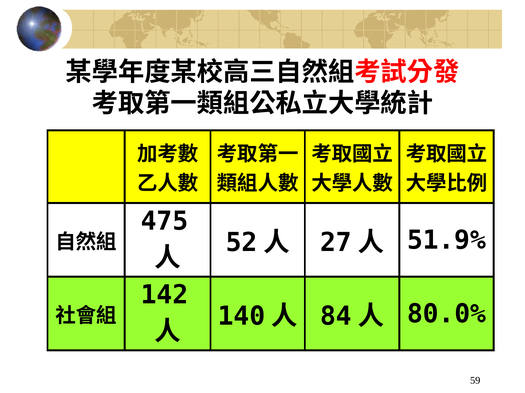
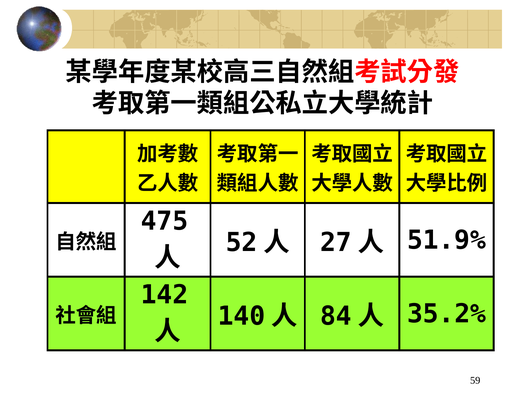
80.0%: 80.0% -> 35.2% (446, 315)
